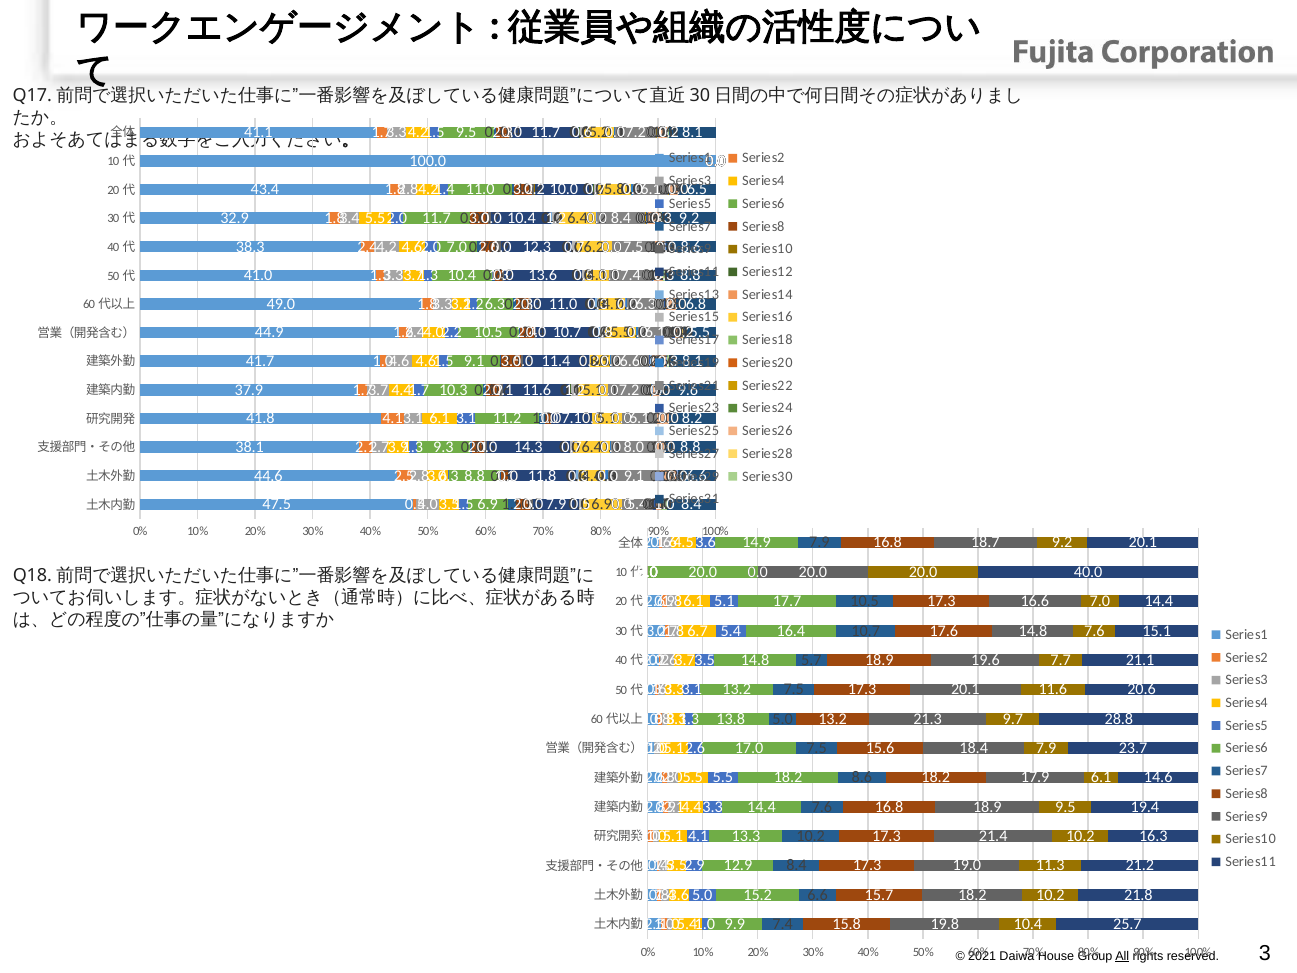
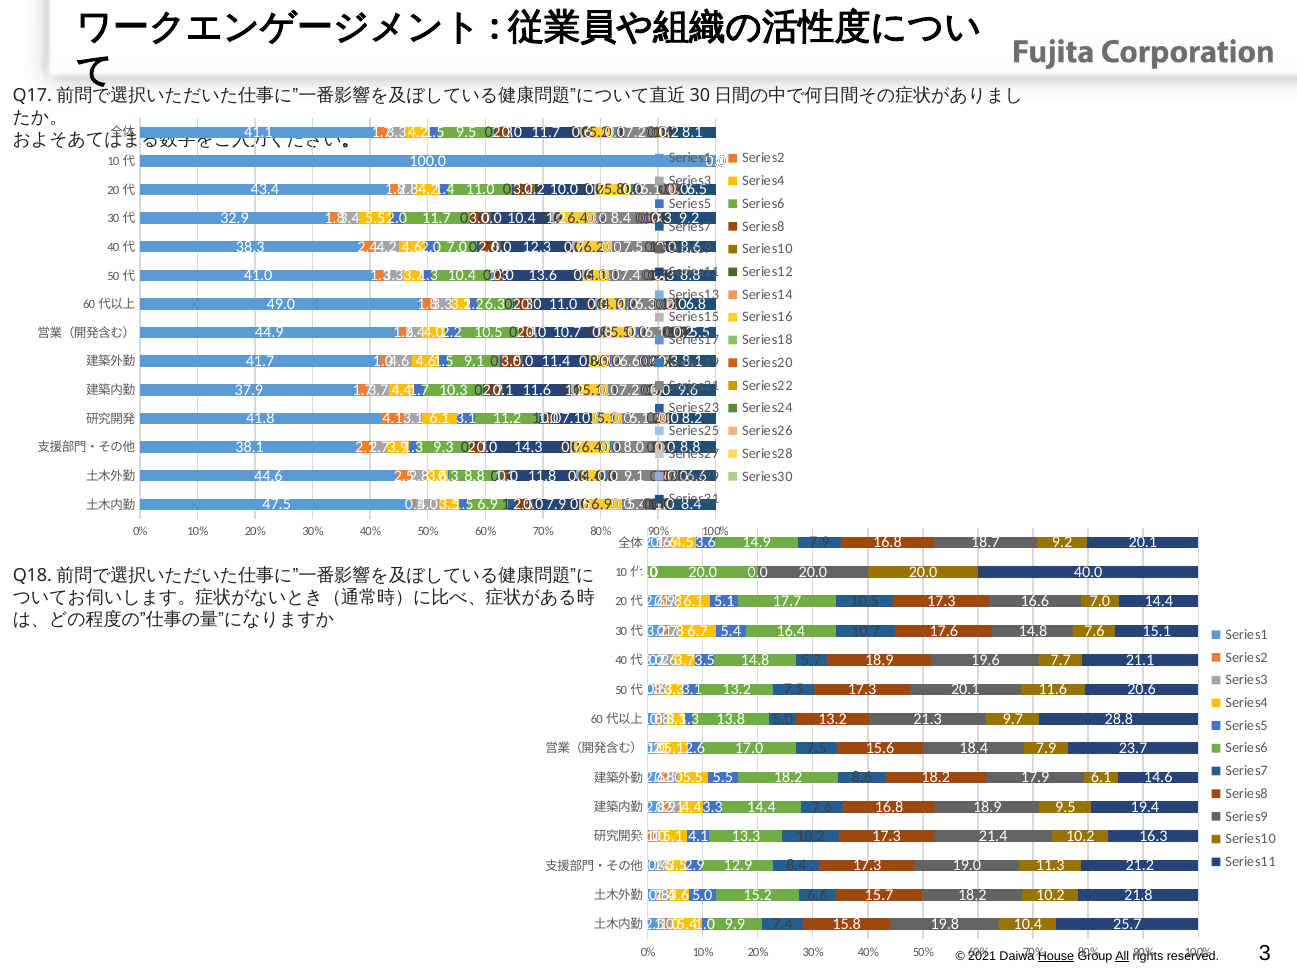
House underline: none -> present (1056, 956)
